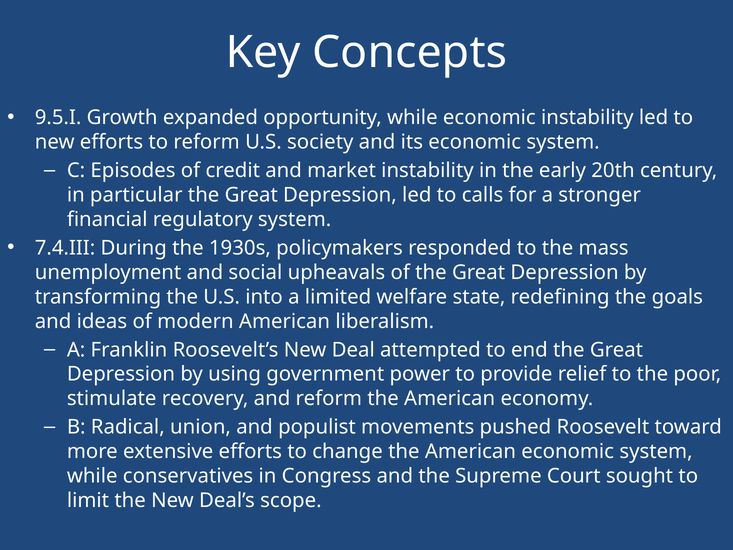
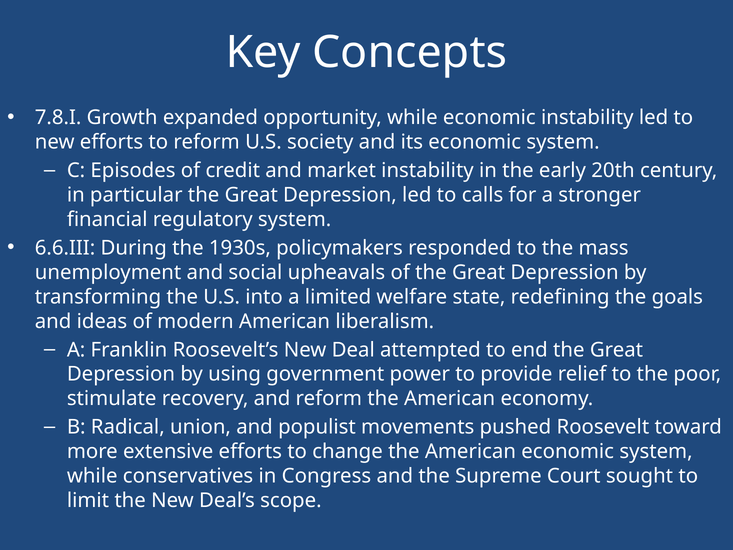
9.5.I: 9.5.I -> 7.8.I (58, 117)
7.4.III: 7.4.III -> 6.6.III (65, 248)
